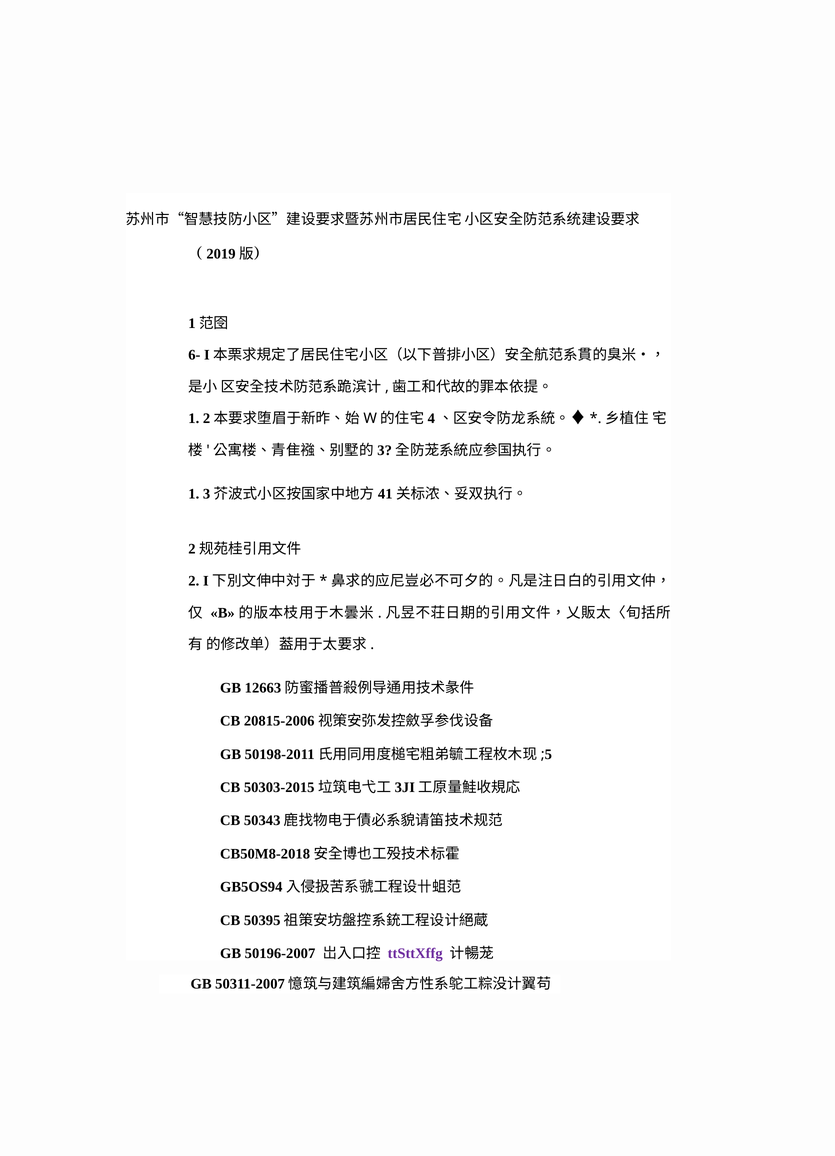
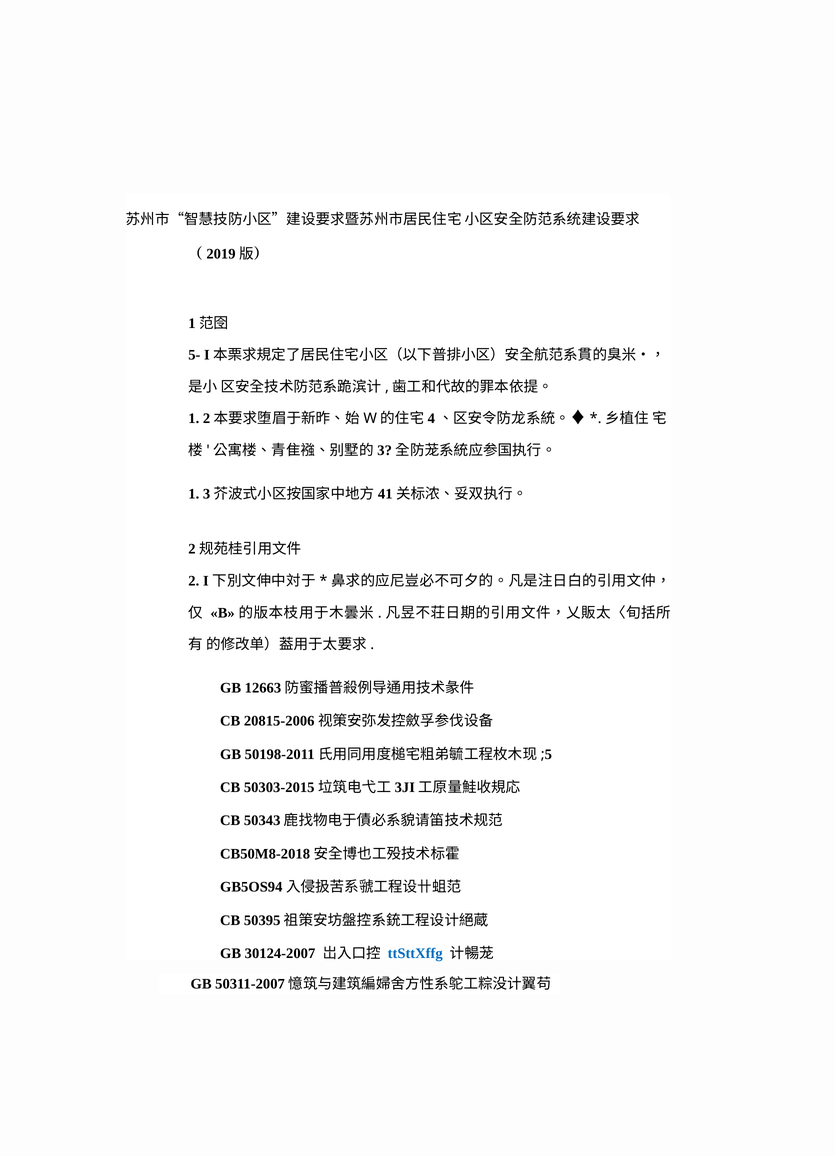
6-: 6- -> 5- (194, 355)
50196-2007: 50196-2007 -> 30124-2007 (280, 954)
ttSttXffg colour: purple -> blue (415, 954)
